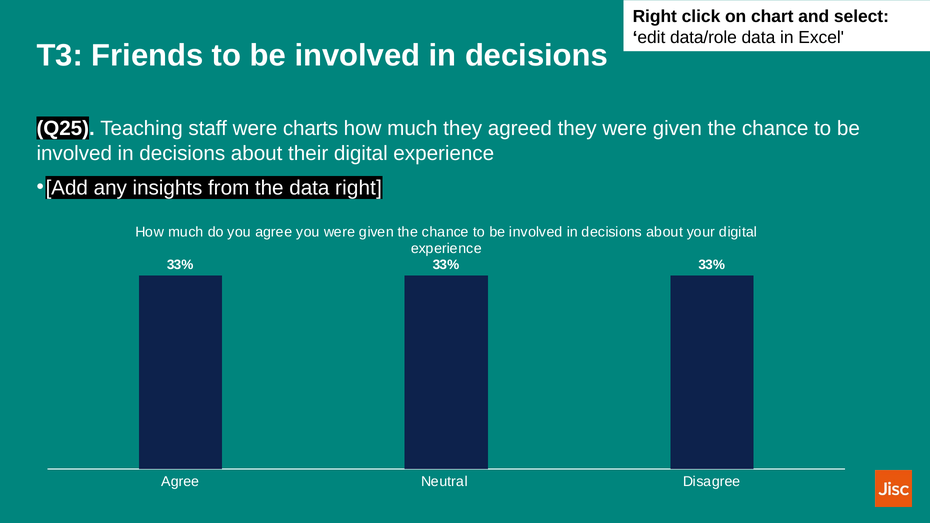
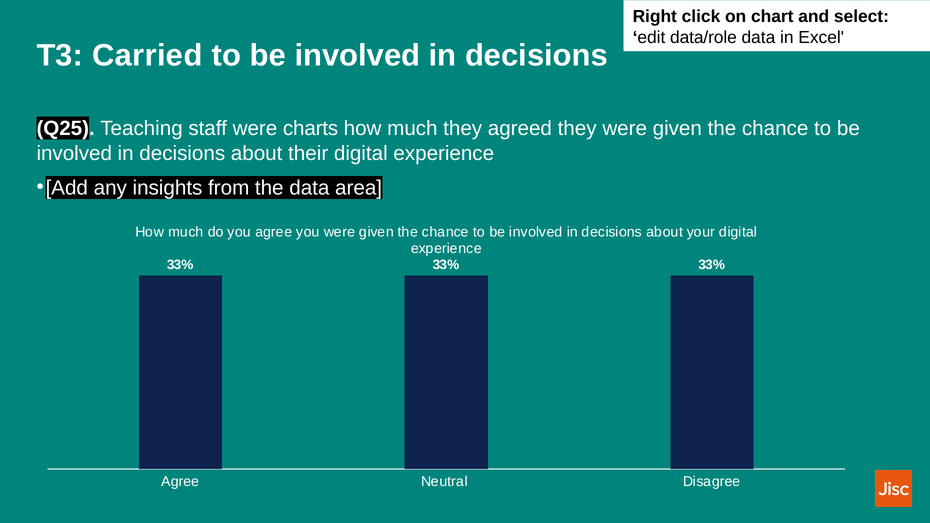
Friends: Friends -> Carried (147, 55)
data right: right -> area (359, 188)
